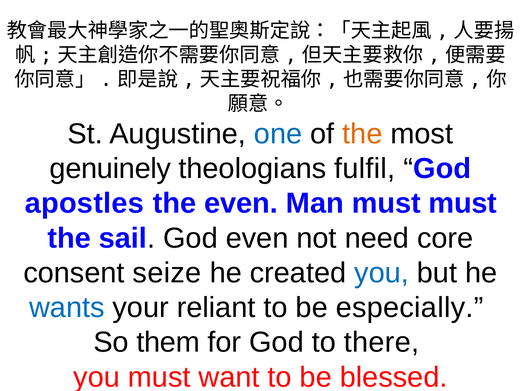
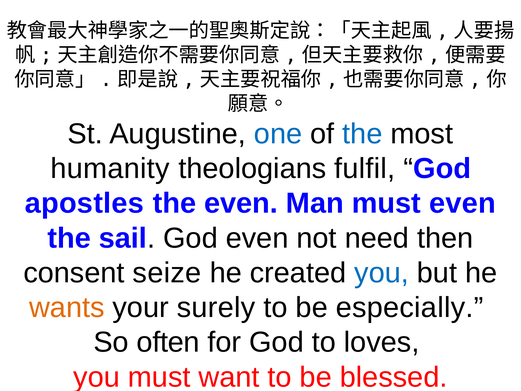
the colour: orange -> blue (362, 134)
genuinely: genuinely -> humanity (110, 169)
must must: must -> even (462, 203)
core: core -> then (445, 238)
wants colour: blue -> orange (67, 307)
reliant: reliant -> surely (216, 307)
them: them -> often (168, 342)
there: there -> loves (382, 342)
